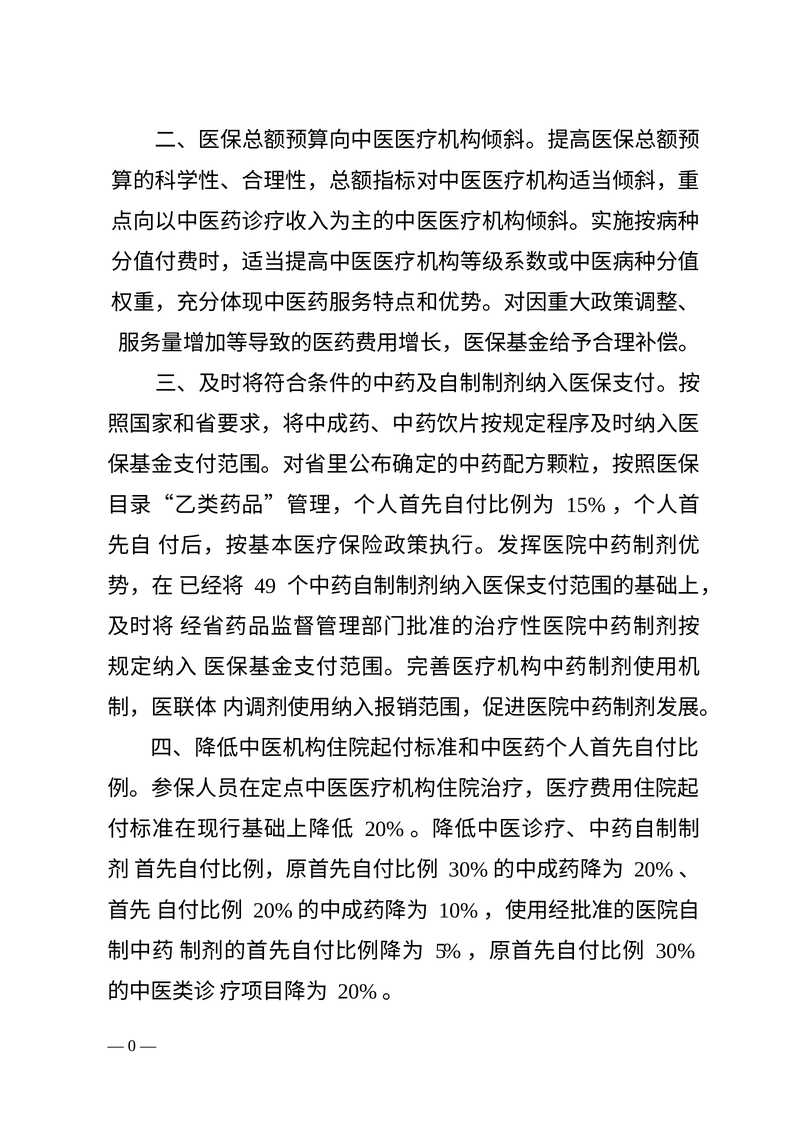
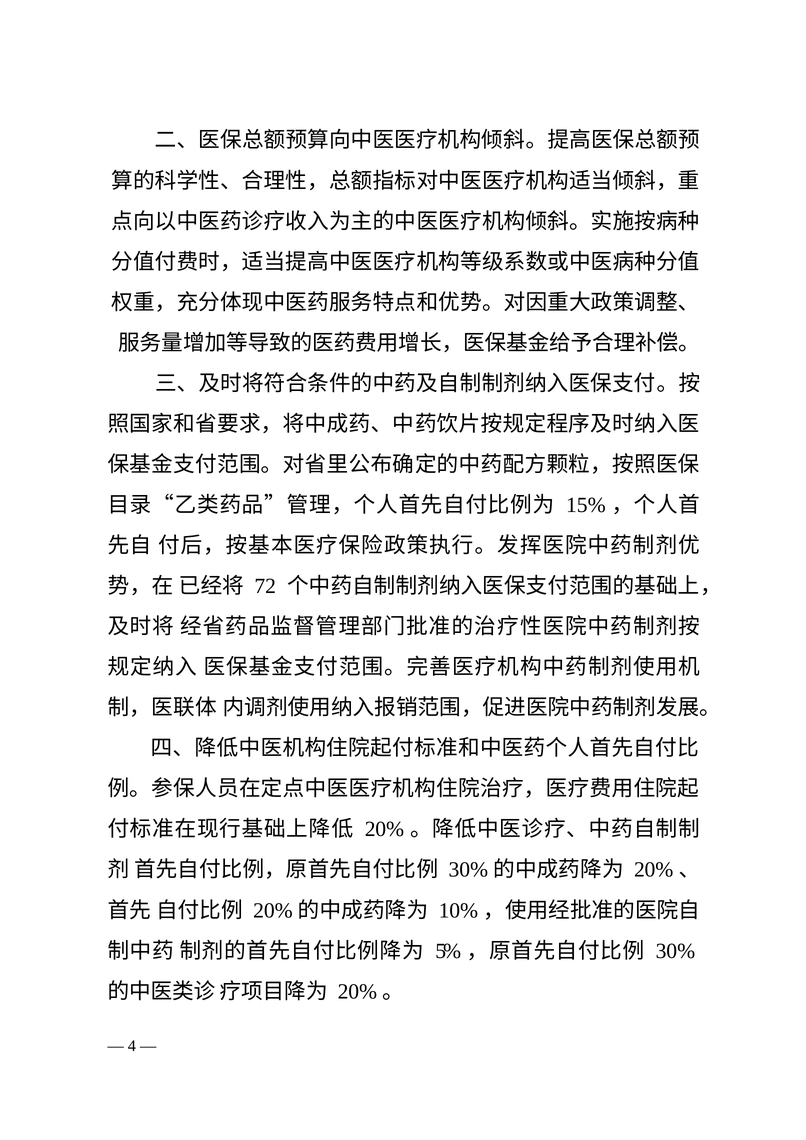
49: 49 -> 72 (265, 586)
0: 0 -> 4 (132, 1046)
